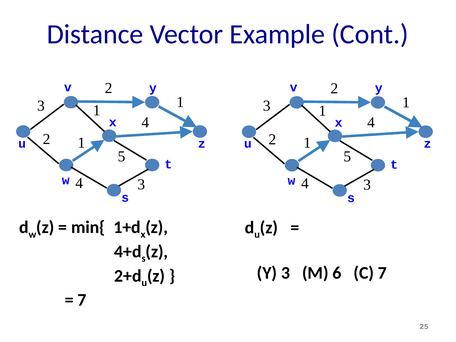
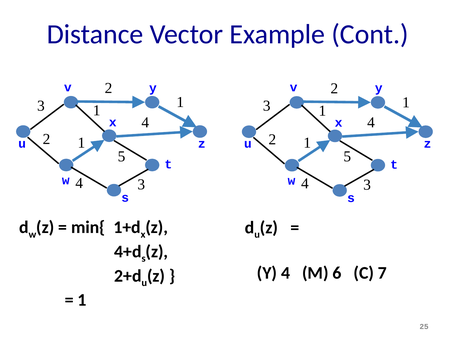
Y 3: 3 -> 4 (286, 273)
7: 7 -> 1 (82, 300)
